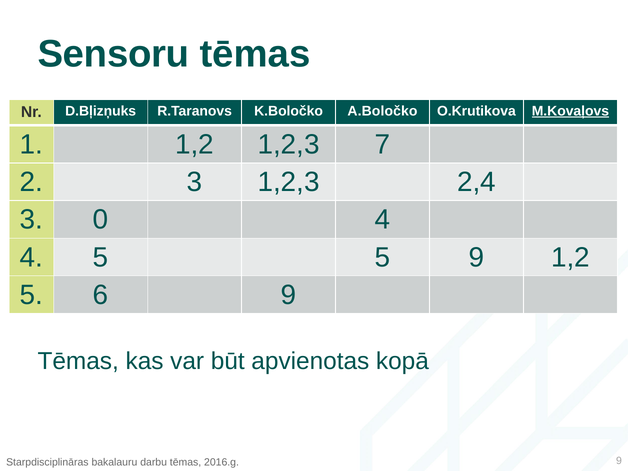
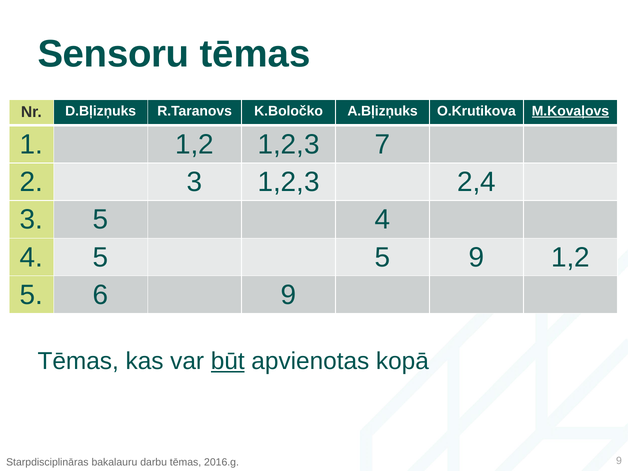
A.Boločko: A.Boločko -> A.Bļizņuks (383, 111)
3 0: 0 -> 5 (101, 220)
būt underline: none -> present (228, 361)
